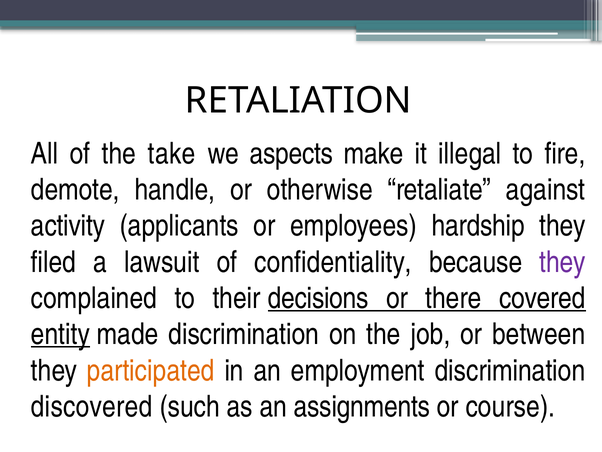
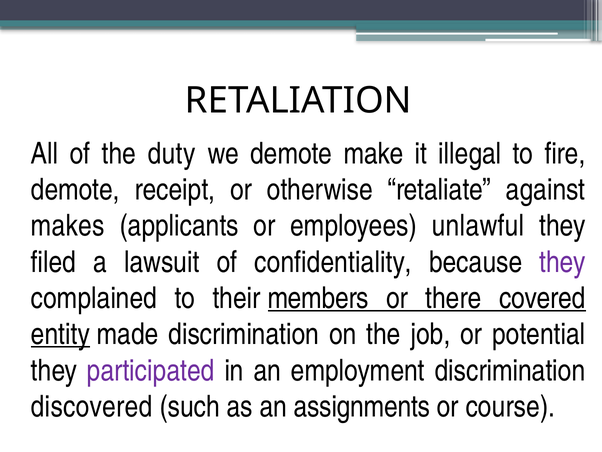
take: take -> duty (172, 154)
we aspects: aspects -> demote (291, 154)
handle: handle -> receipt (175, 190)
activity: activity -> makes (68, 226)
hardship: hardship -> unlawful (478, 226)
decisions: decisions -> members (318, 298)
between: between -> potential (539, 334)
participated colour: orange -> purple (151, 370)
